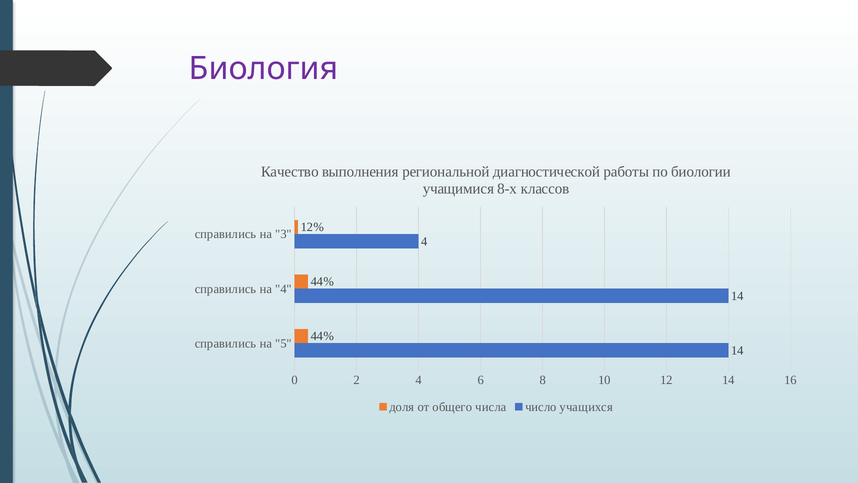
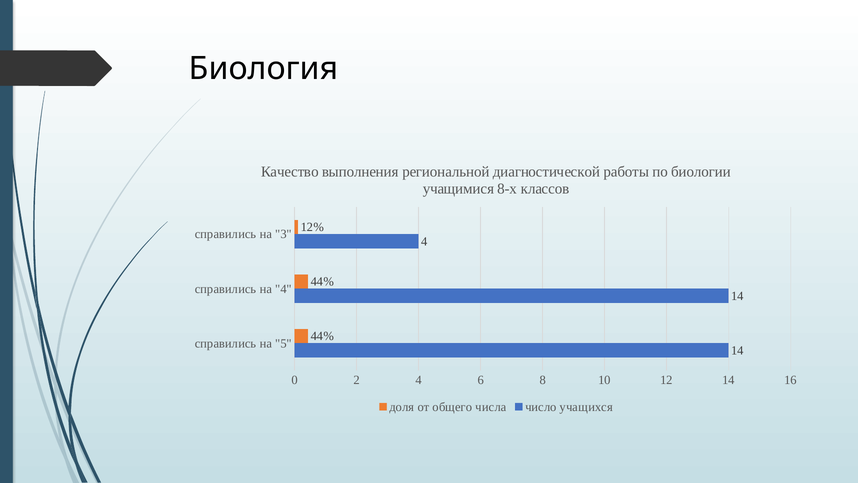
Биология colour: purple -> black (264, 69)
